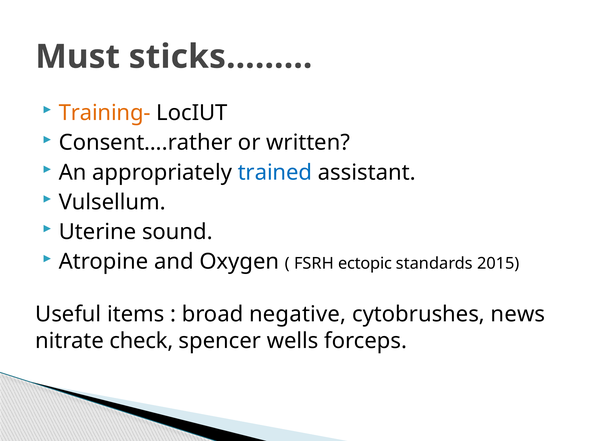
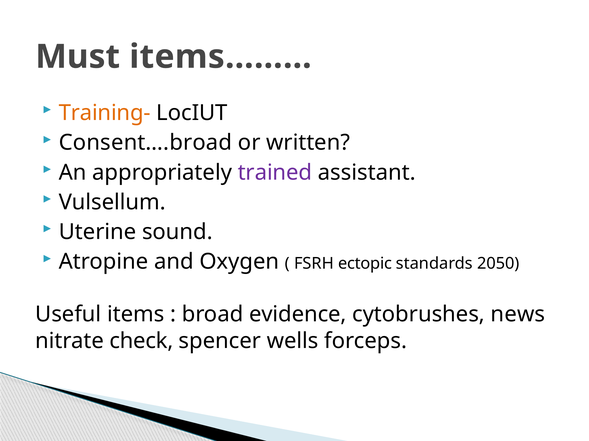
sticks………: sticks……… -> items……… (221, 57)
Consent….rather: Consent….rather -> Consent….broad (145, 143)
trained colour: blue -> purple (275, 173)
2015: 2015 -> 2050 (498, 264)
negative: negative -> evidence (298, 315)
